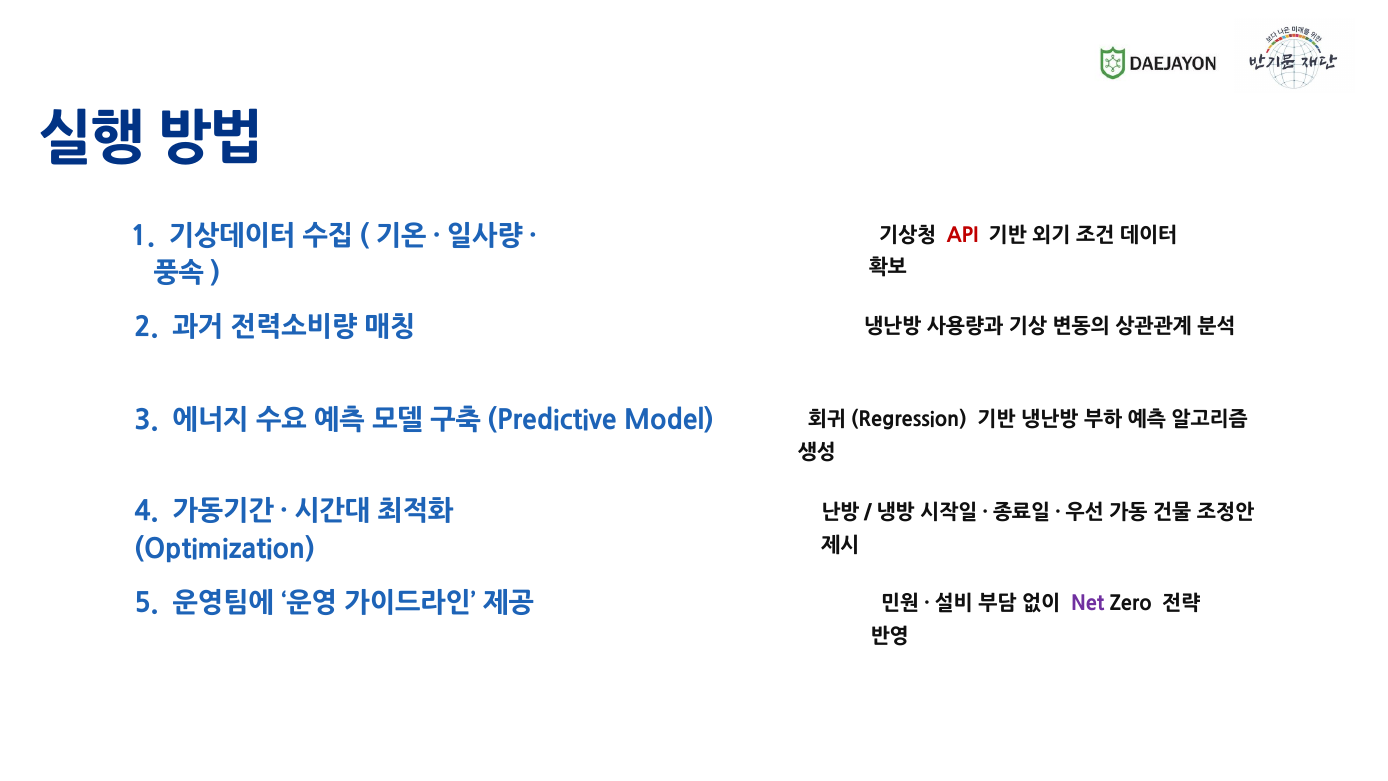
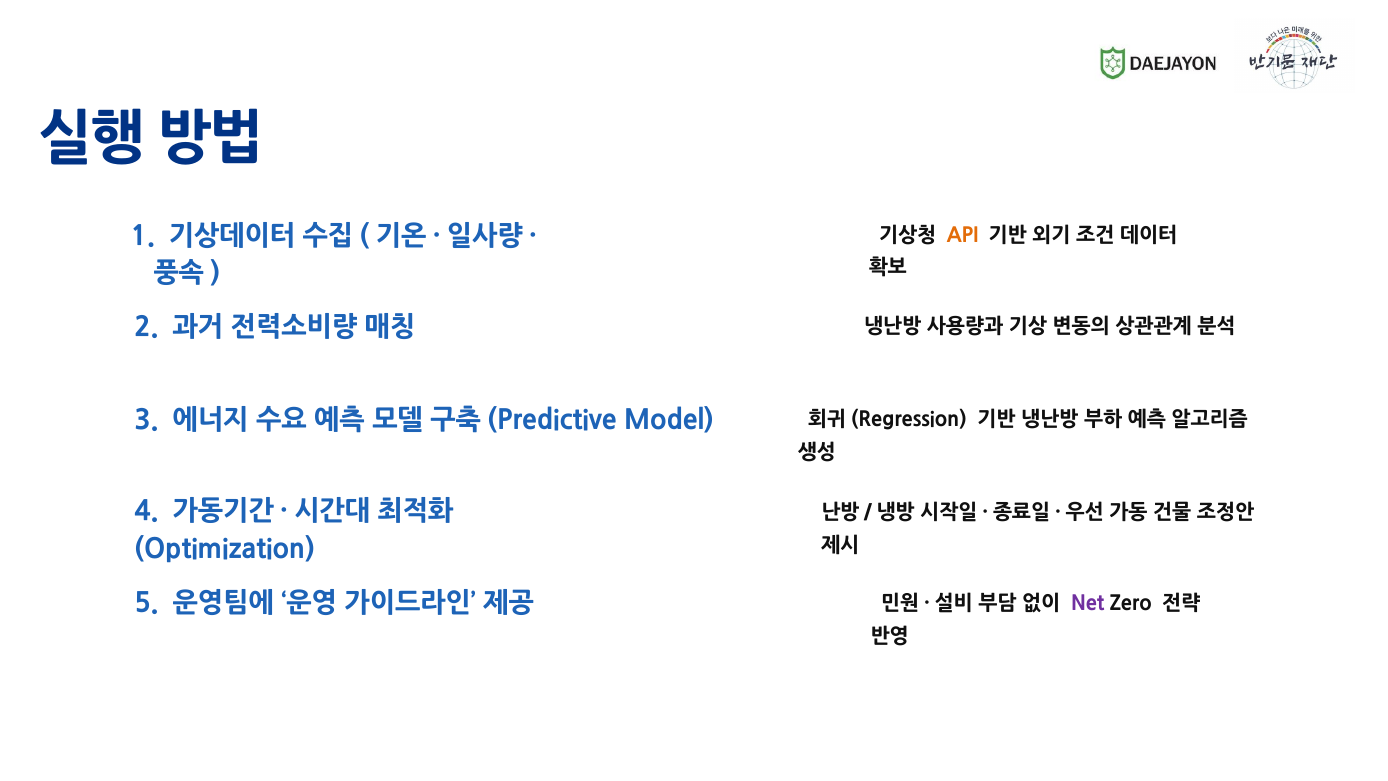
API colour: red -> orange (963, 236)
